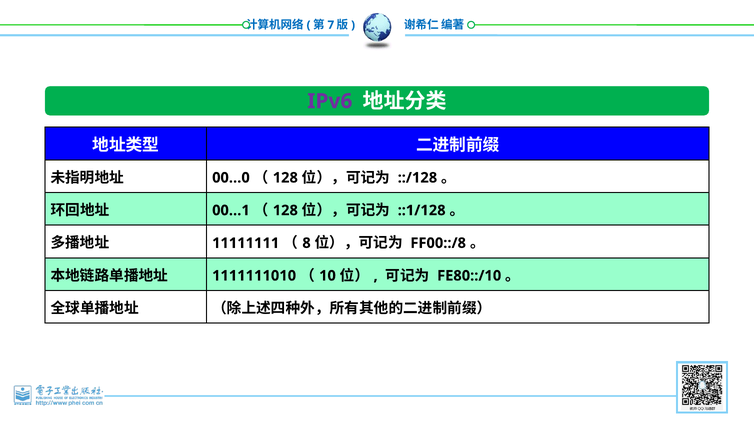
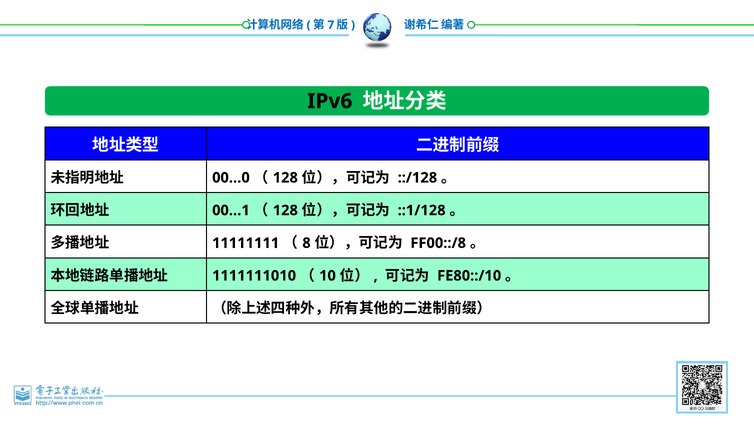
IPv6 colour: purple -> black (330, 101)
